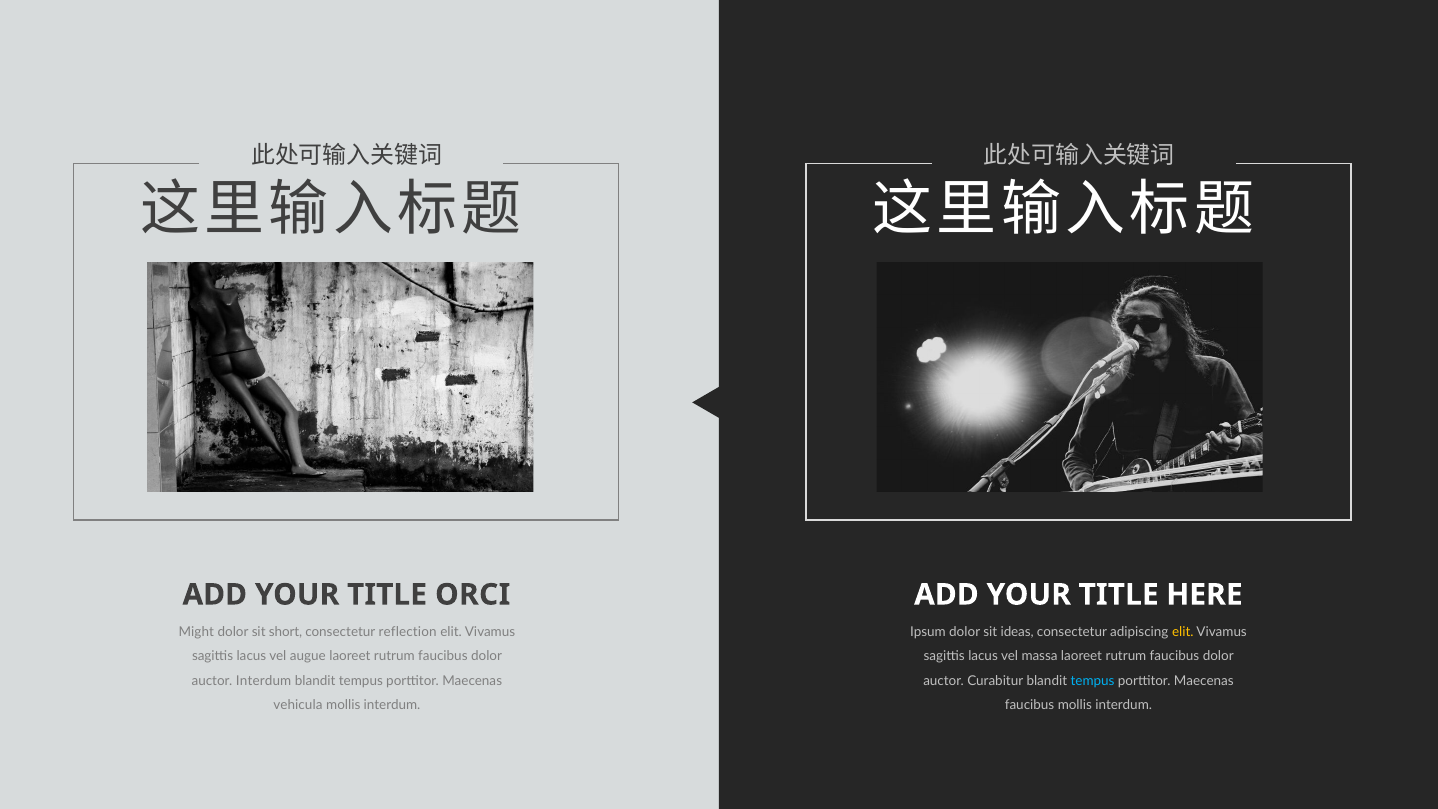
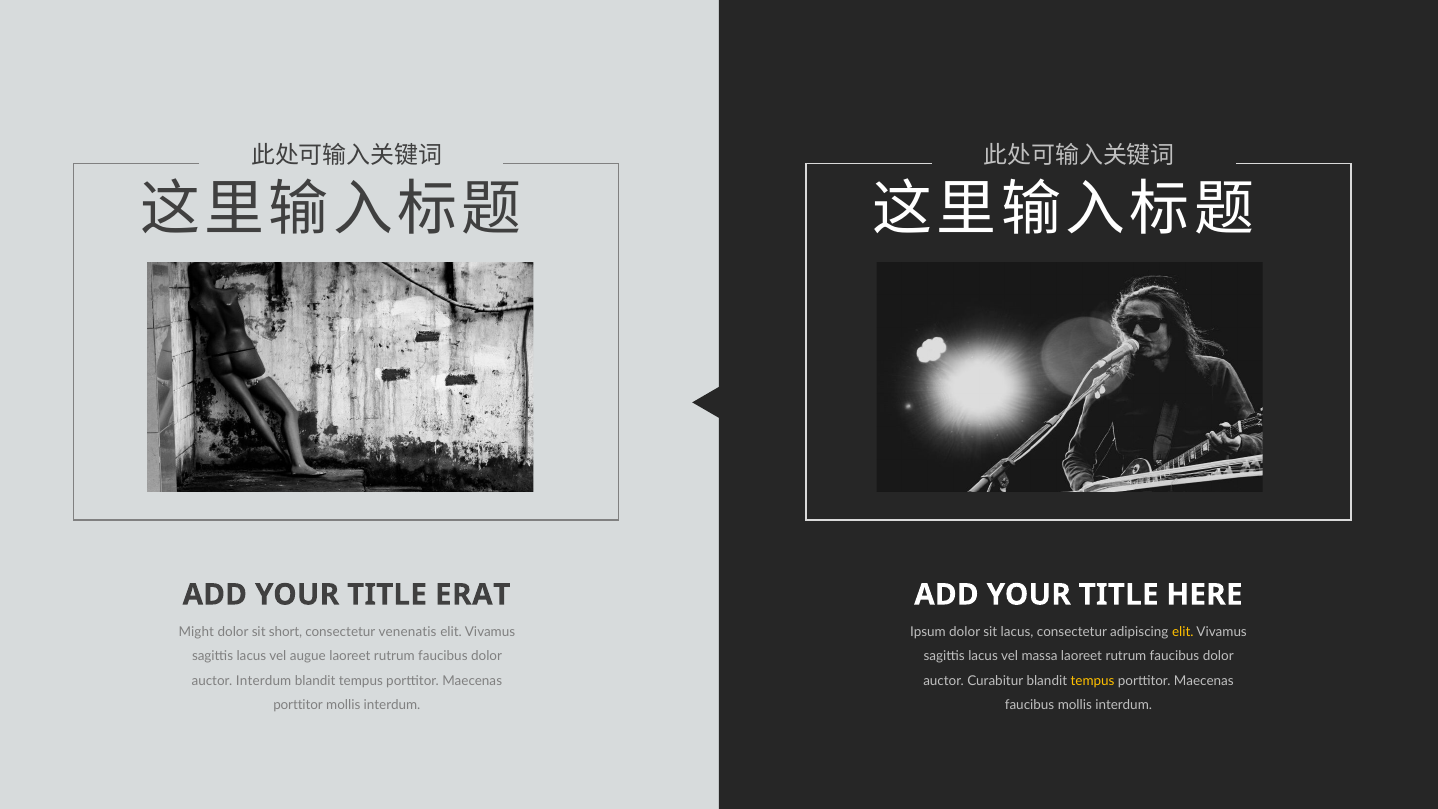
ORCI: ORCI -> ERAT (473, 595)
reflection: reflection -> venenatis (408, 632)
sit ideas: ideas -> lacus (1017, 632)
tempus colour: light blue -> yellow (1093, 681)
vehicula: vehicula -> porttitor (298, 705)
